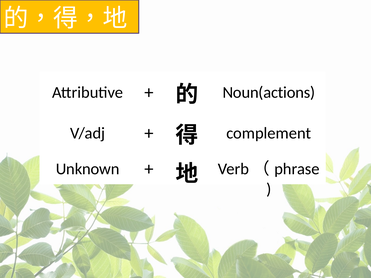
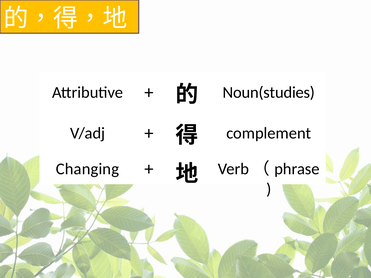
Noun(actions: Noun(actions -> Noun(studies (269, 92)
Unknown: Unknown -> Changing (88, 169)
